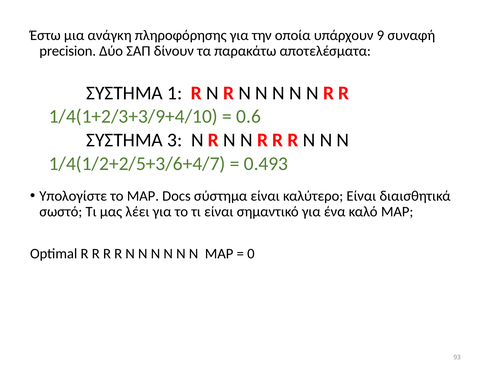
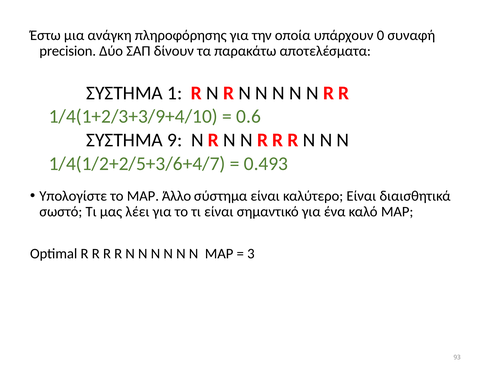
9: 9 -> 0 (380, 35)
3: 3 -> 9 (175, 140)
Docs: Docs -> Άλλο (177, 196)
0: 0 -> 3 (251, 254)
